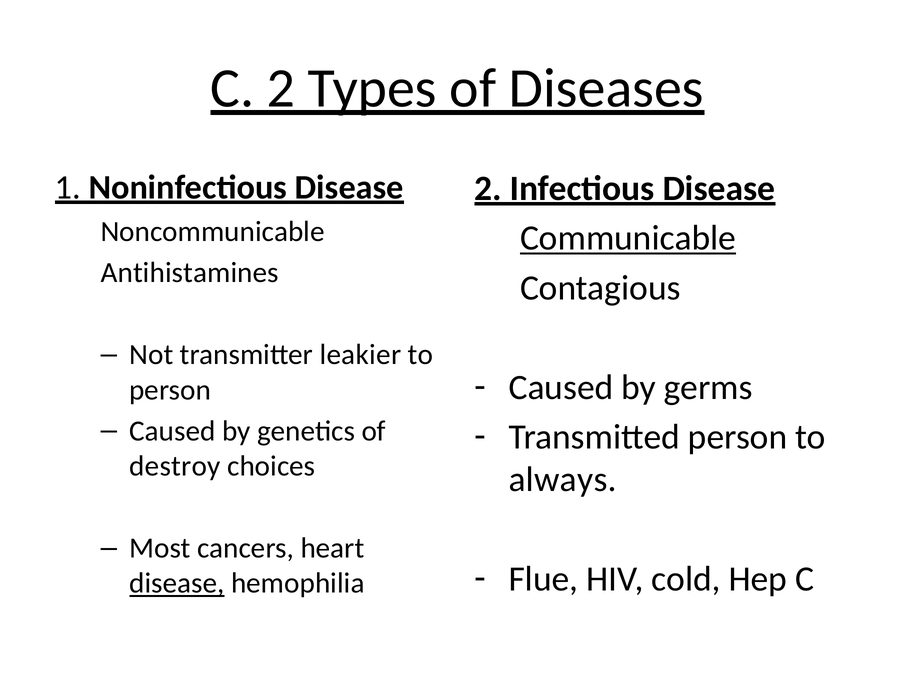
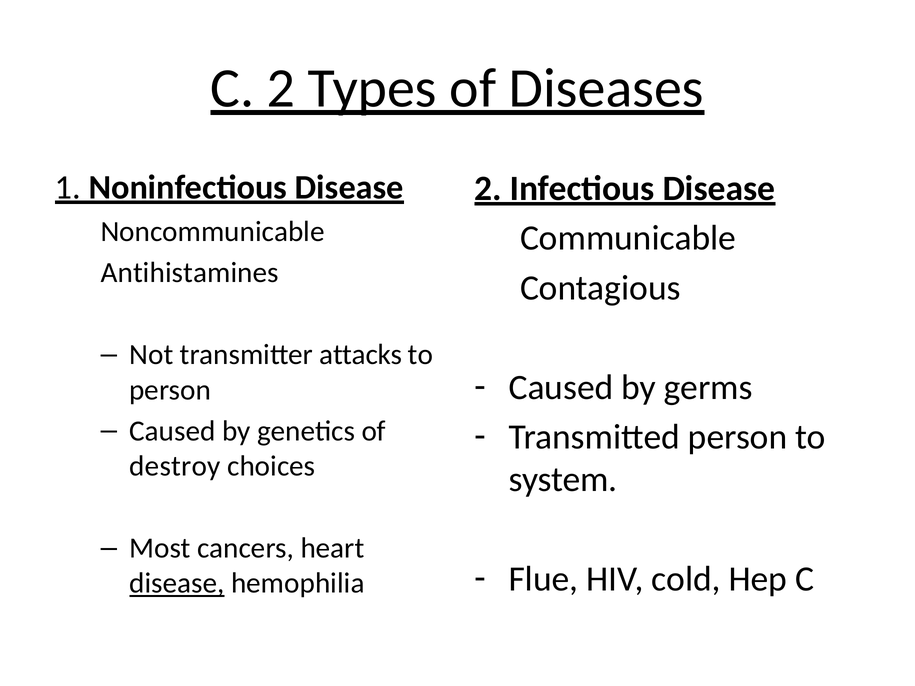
Communicable underline: present -> none (628, 238)
leakier: leakier -> attacks (361, 355)
always: always -> system (563, 480)
